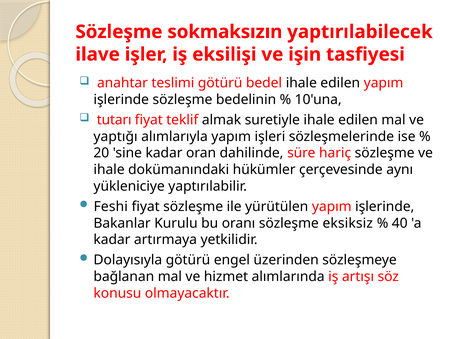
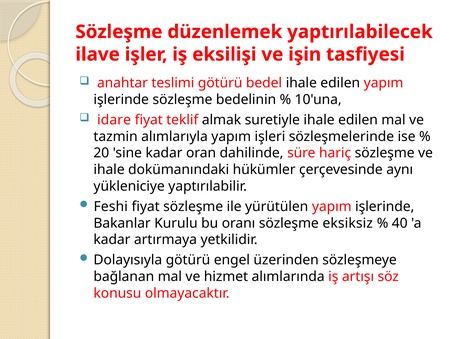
sokmaksızın: sokmaksızın -> düzenlemek (225, 32)
tutarı: tutarı -> idare (114, 120)
yaptığı: yaptığı -> tazmin (116, 137)
